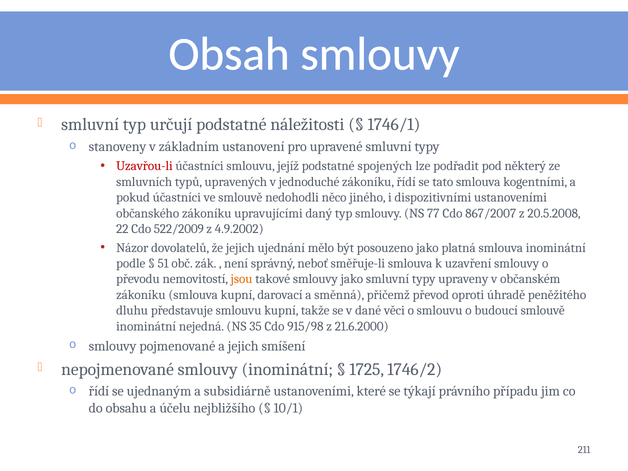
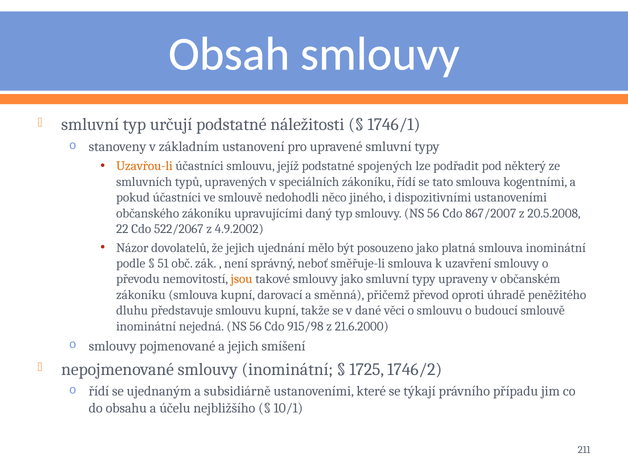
Uzavřou-li colour: red -> orange (144, 166)
jednoduché: jednoduché -> speciálních (309, 182)
smlouvy NS 77: 77 -> 56 (433, 213)
522/2009: 522/2009 -> 522/2067 (179, 229)
nejedná NS 35: 35 -> 56 (256, 326)
